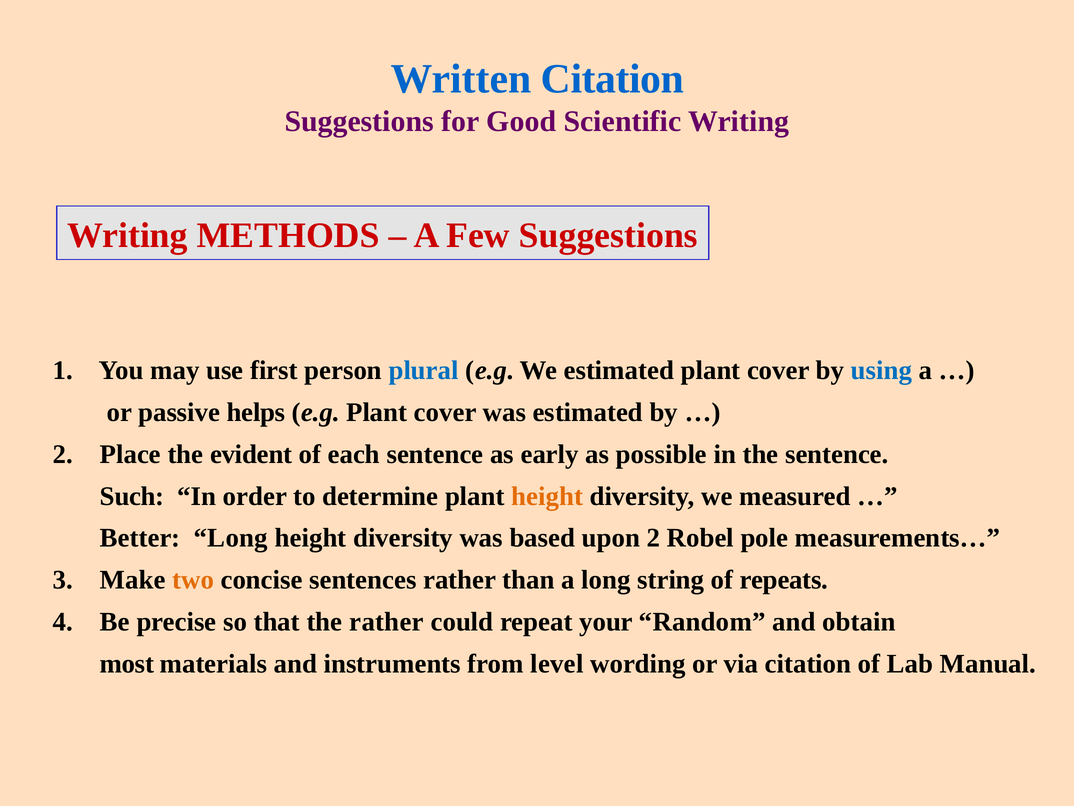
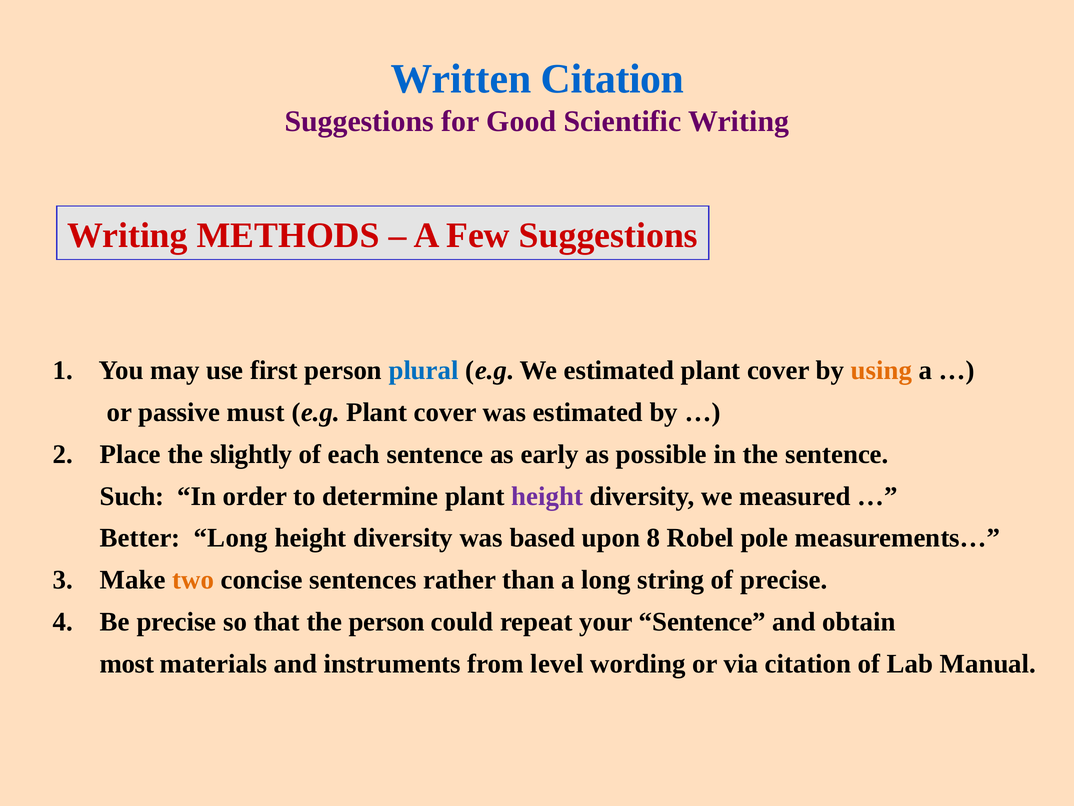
using colour: blue -> orange (881, 370)
helps: helps -> must (256, 412)
evident: evident -> slightly (251, 454)
height colour: orange -> purple (547, 496)
upon 2: 2 -> 8 (653, 538)
of repeats: repeats -> precise (784, 580)
the rather: rather -> person (387, 621)
your Random: Random -> Sentence (702, 621)
